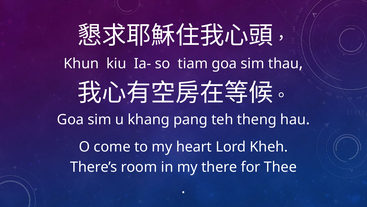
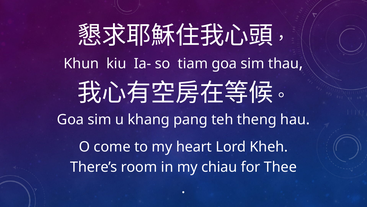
there: there -> chiau (219, 167)
